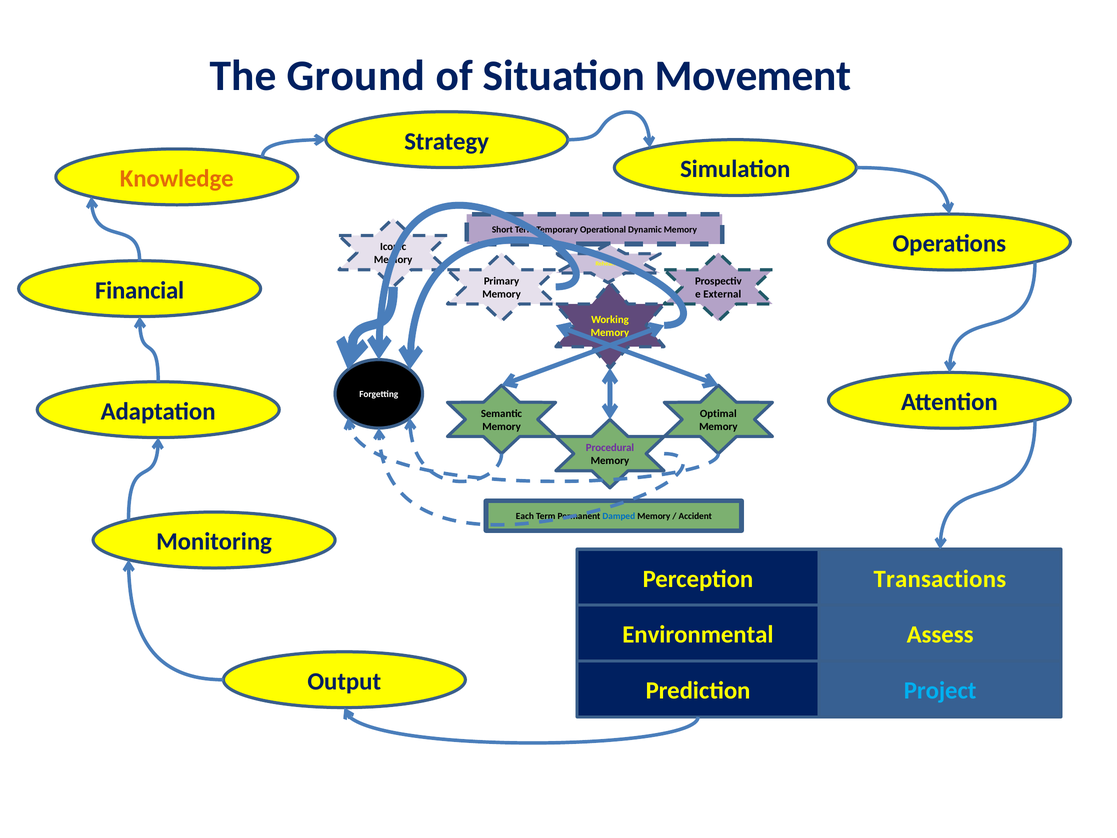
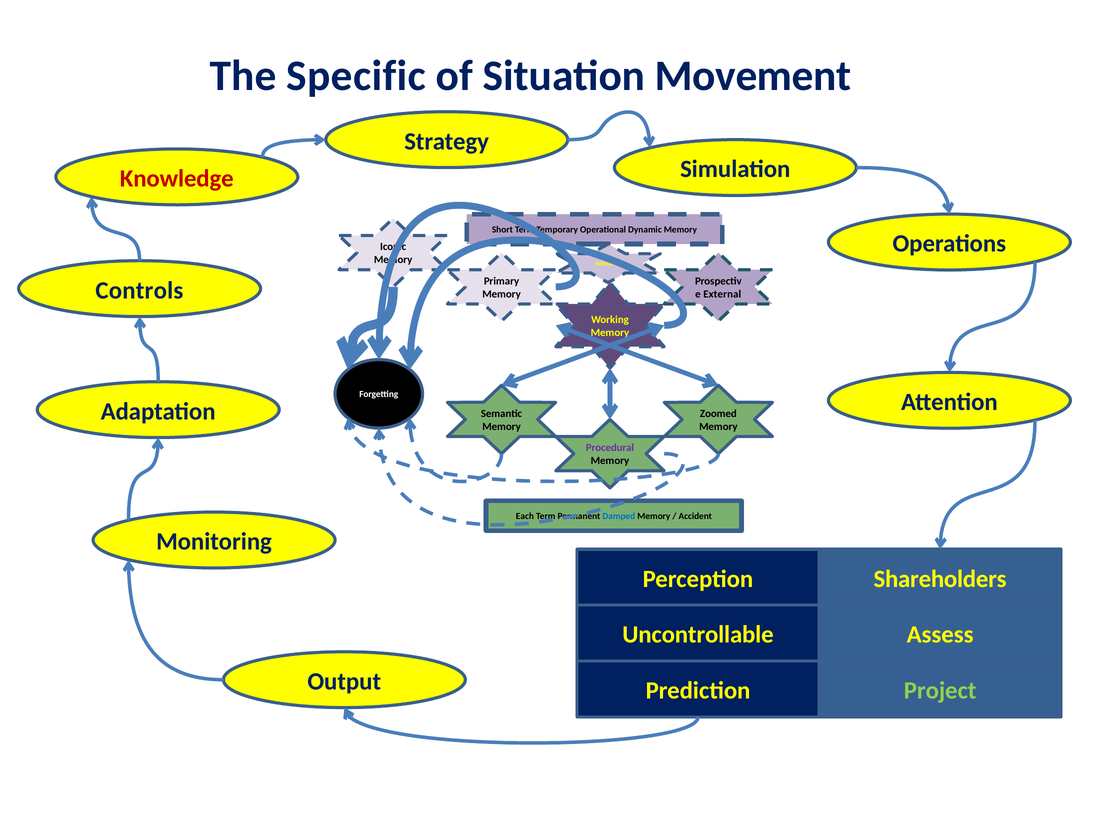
Ground: Ground -> Specific (356, 76)
Knowledge colour: orange -> red (177, 179)
Financial: Financial -> Controls (139, 290)
Optimal: Optimal -> Zoomed (718, 414)
Transactions: Transactions -> Shareholders (940, 579)
Environmental: Environmental -> Uncontrollable (698, 635)
Project colour: light blue -> light green (940, 690)
